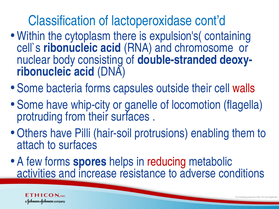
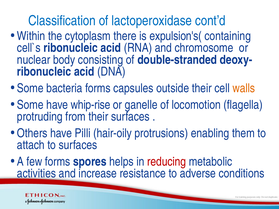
walls colour: red -> orange (244, 88)
whip-city: whip-city -> whip-rise (91, 105)
hair-soil: hair-soil -> hair-oily (113, 133)
